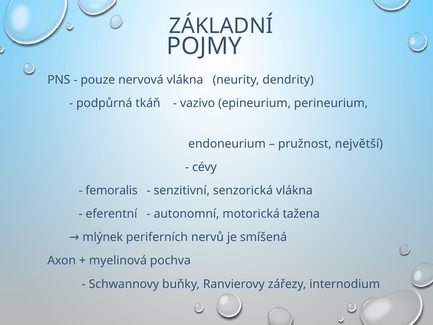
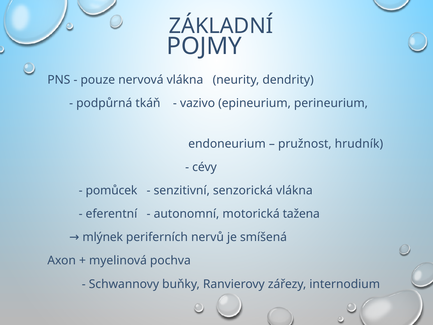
největší: největší -> hrudník (359, 144)
femoralis: femoralis -> pomůcek (112, 190)
